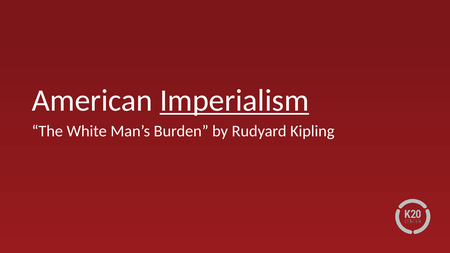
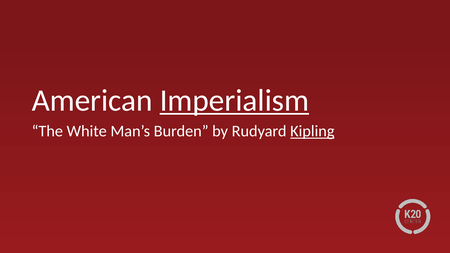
Kipling underline: none -> present (312, 131)
